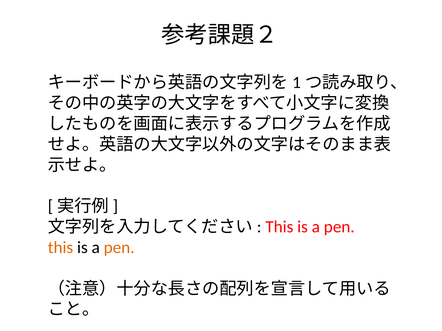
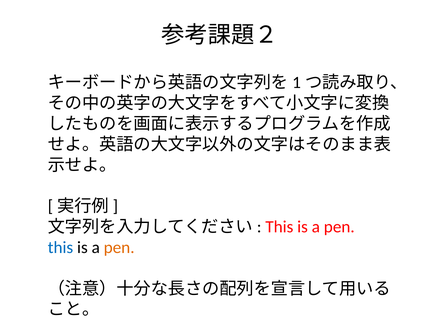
this colour: orange -> blue (61, 248)
